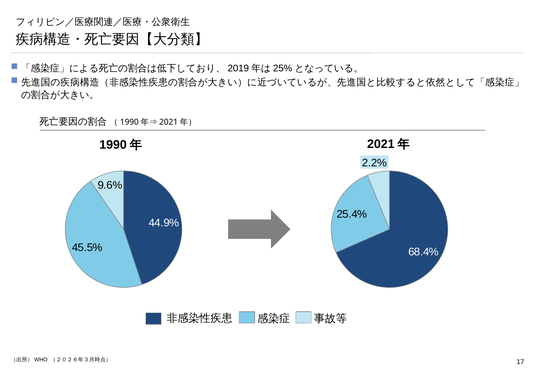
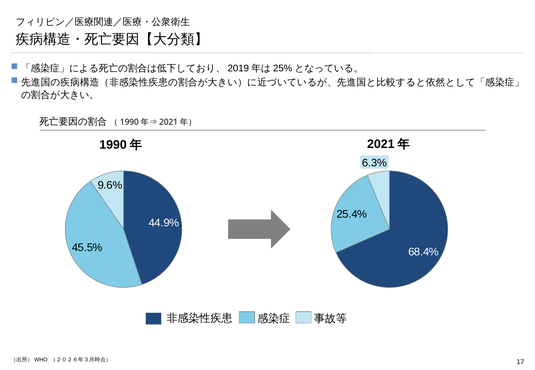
2.2%: 2.2% -> 6.3% (374, 163)
